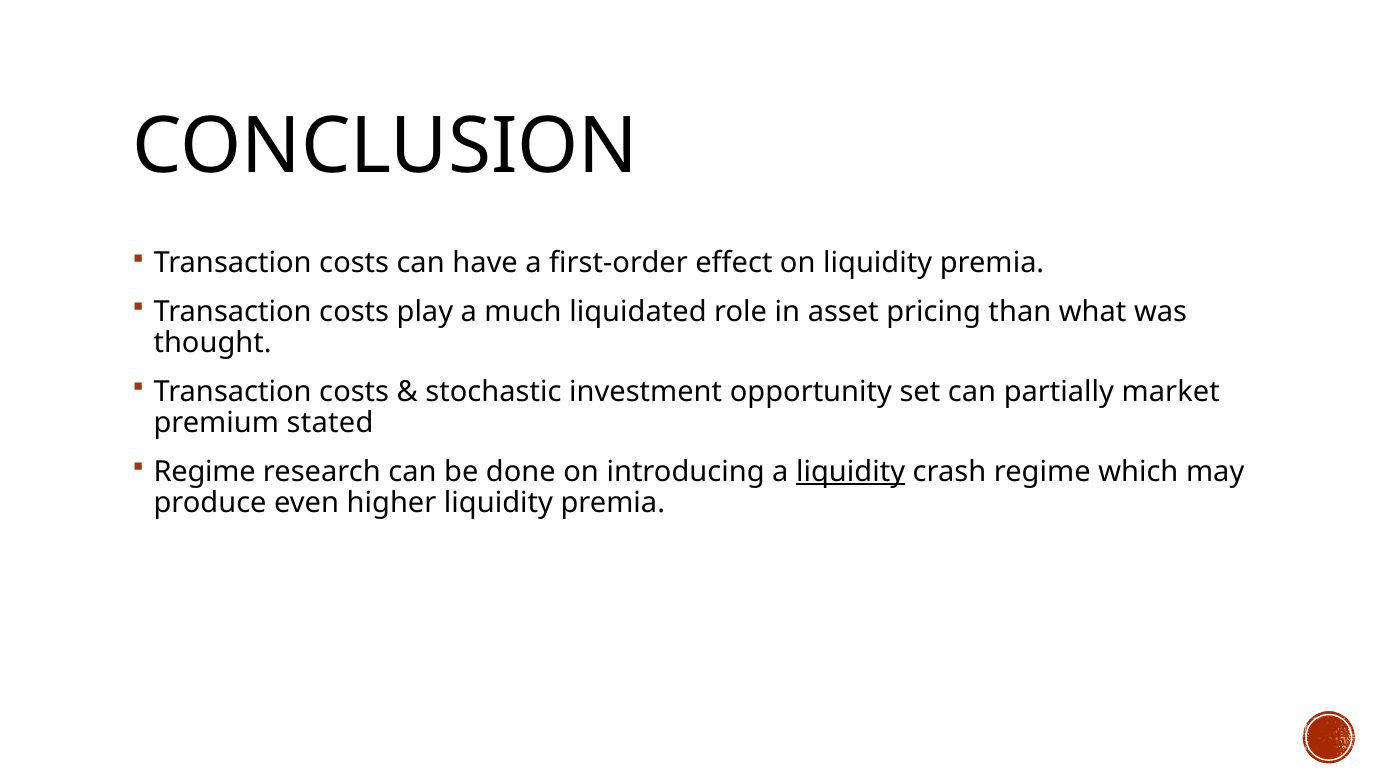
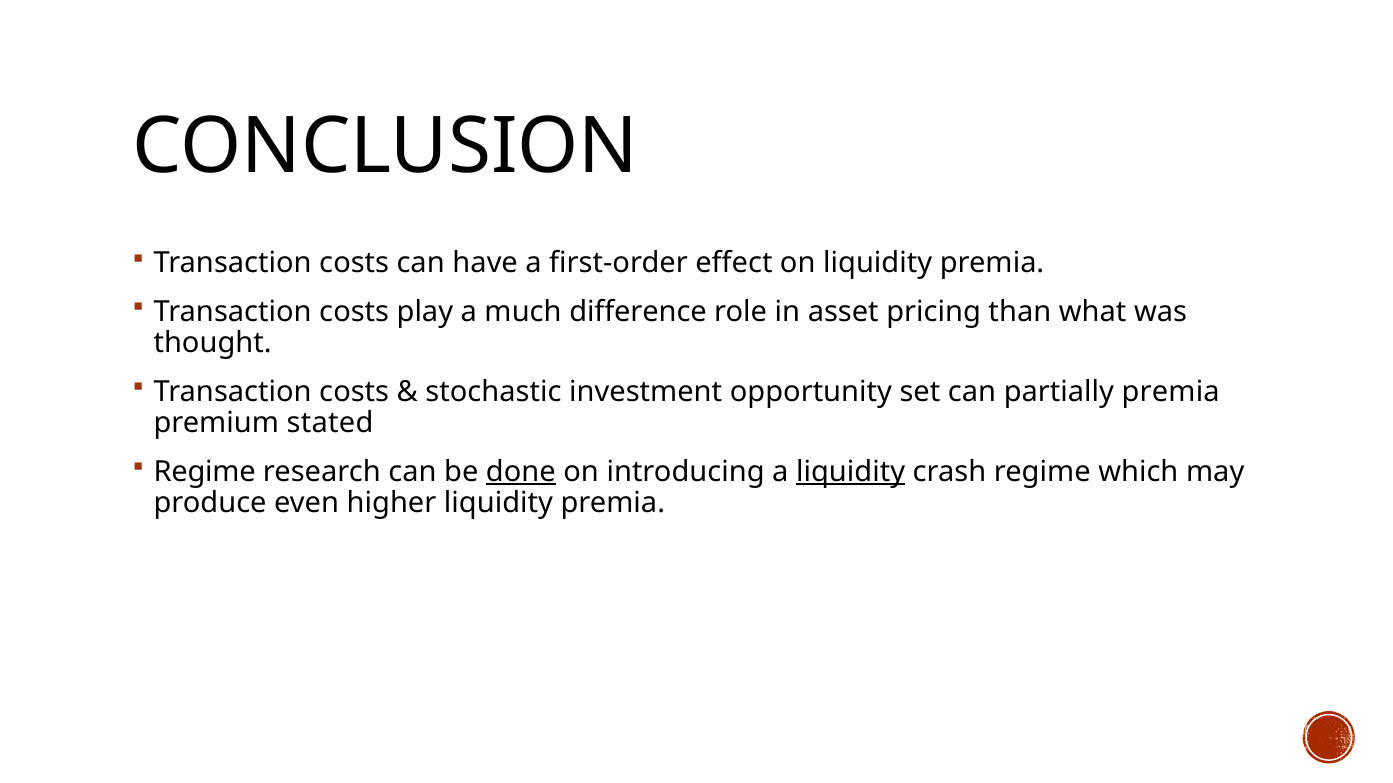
liquidated: liquidated -> difference (638, 312)
partially market: market -> premia (1171, 392)
done underline: none -> present (521, 472)
